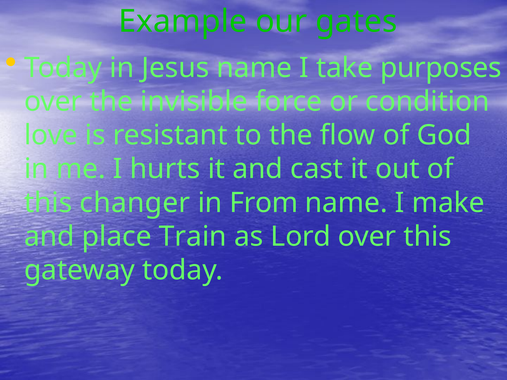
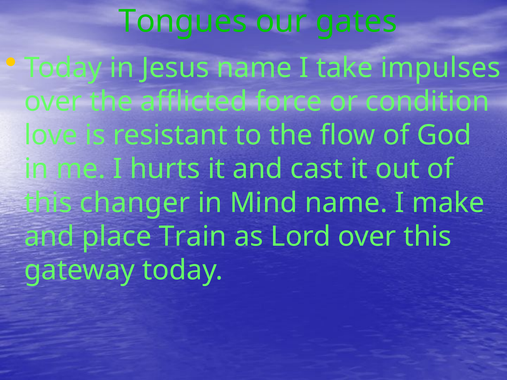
Example: Example -> Tongues (183, 21)
purposes: purposes -> impulses (441, 68)
invisible: invisible -> afflicted (194, 102)
From: From -> Mind (264, 203)
